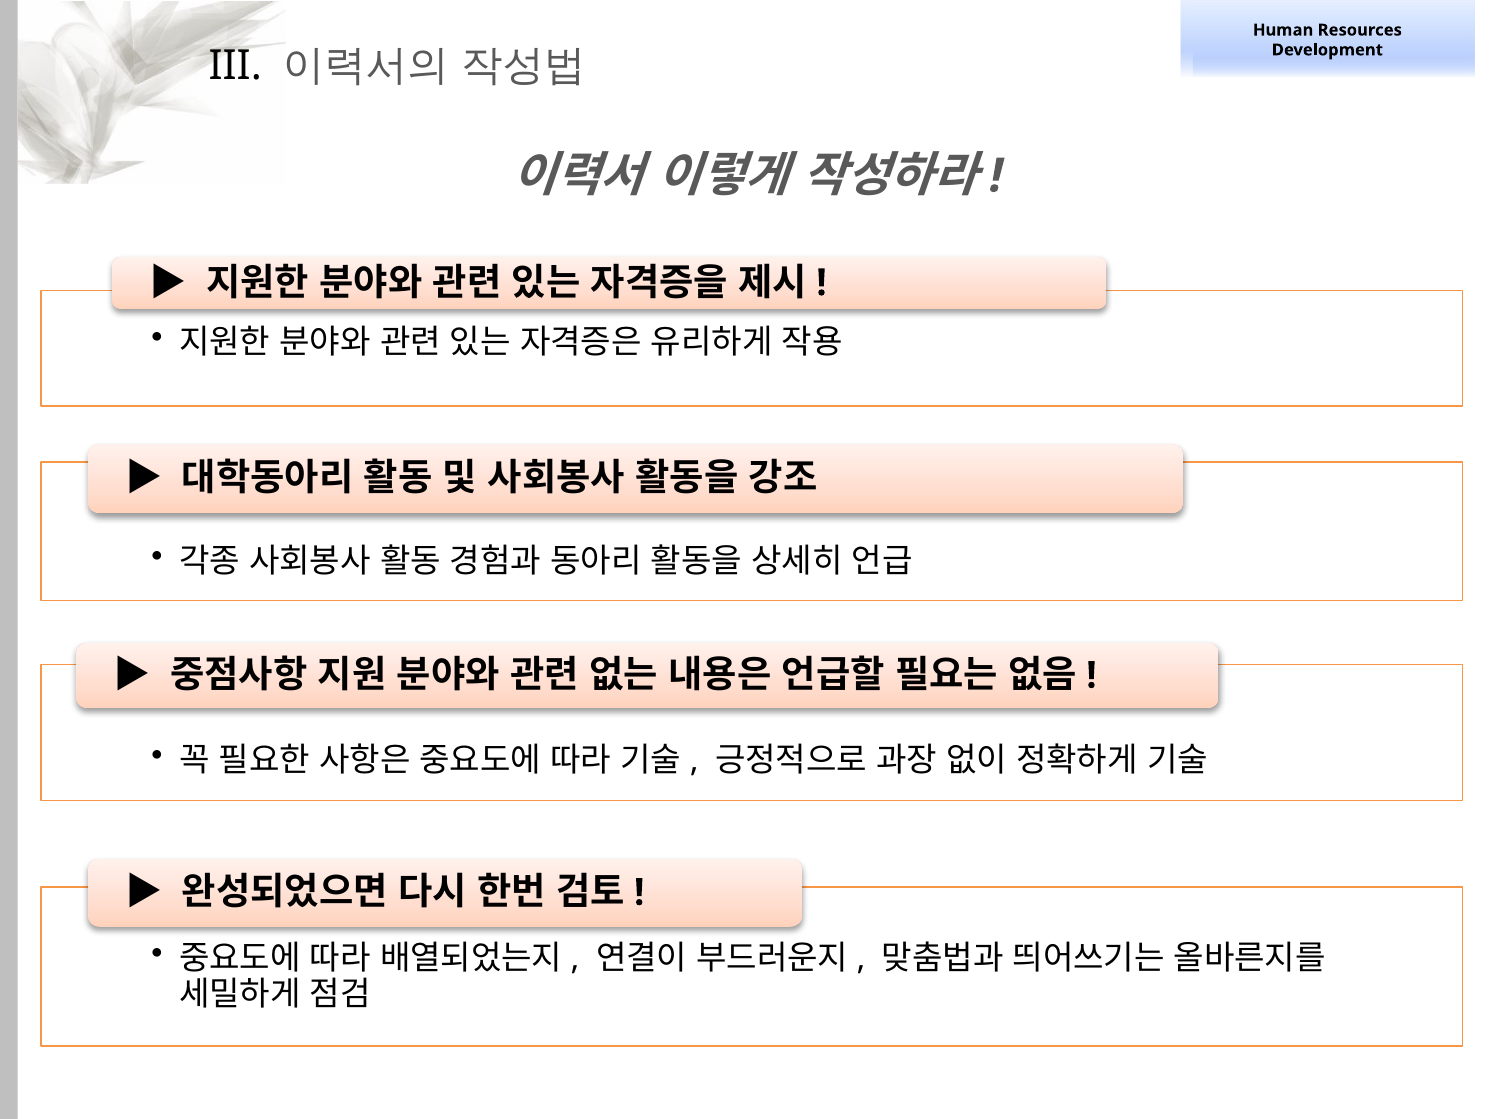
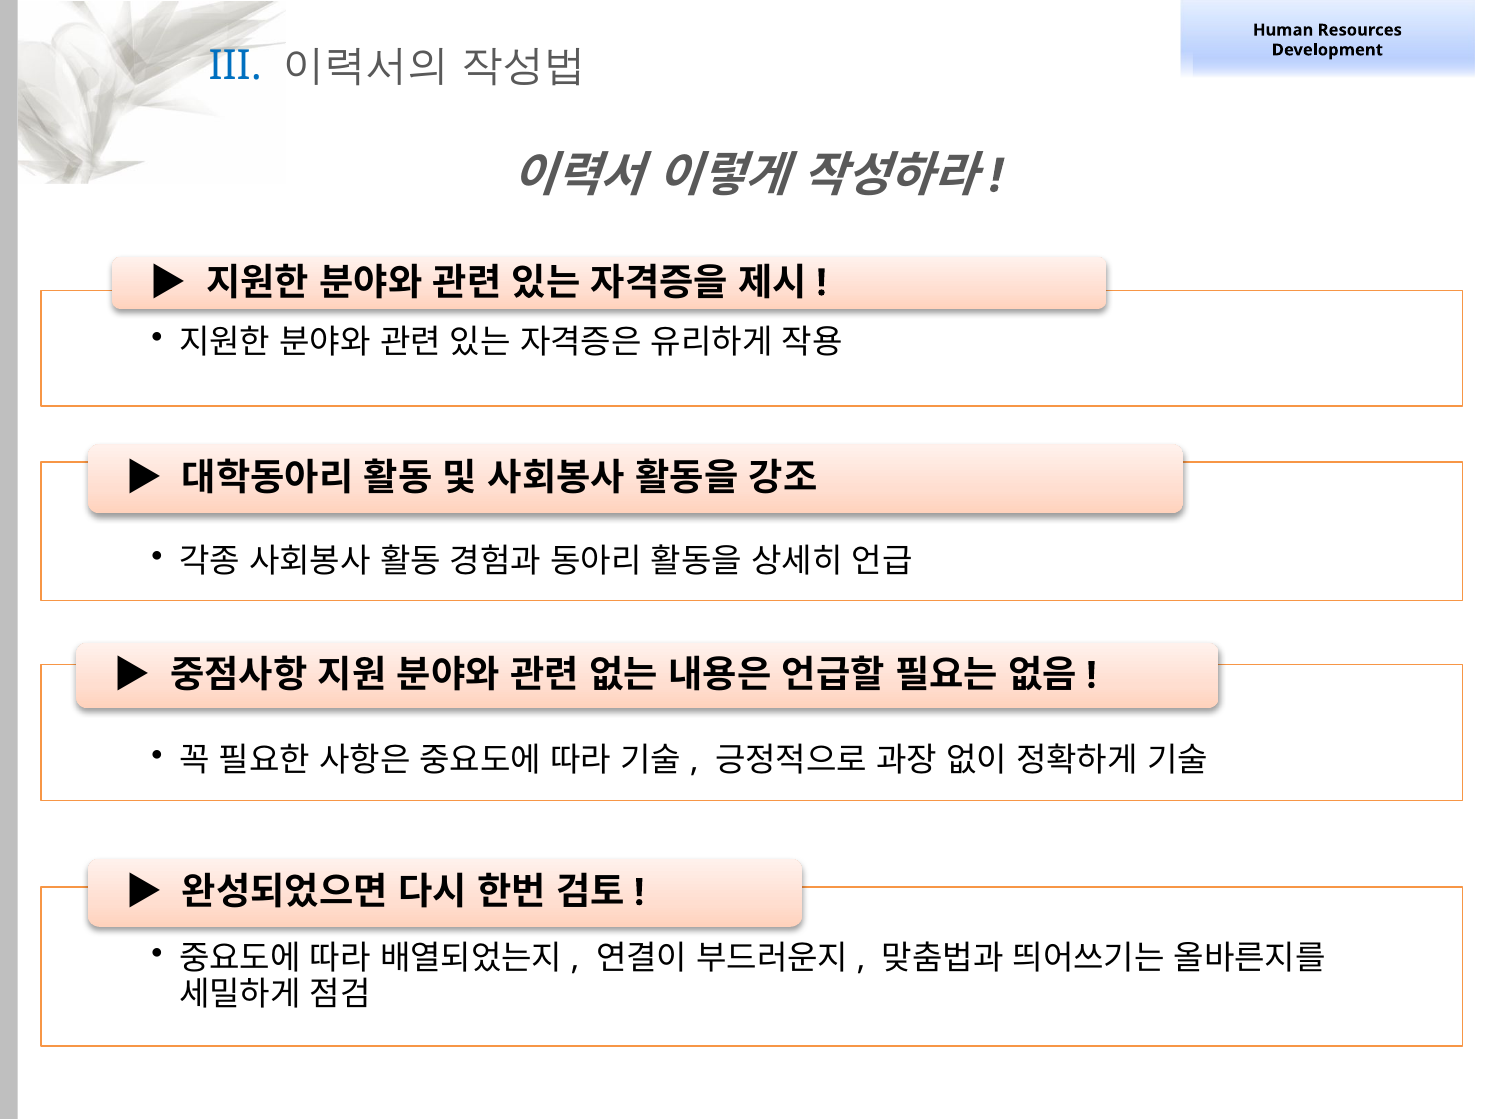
III colour: black -> blue (235, 66)
